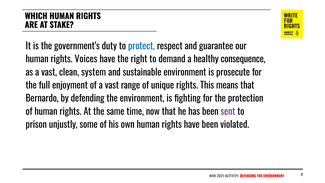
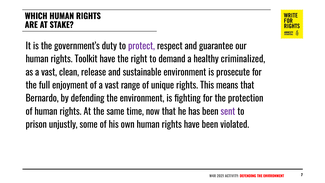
protect colour: blue -> purple (141, 46)
Voices: Voices -> Toolkit (86, 59)
consequence: consequence -> criminalized (243, 59)
system: system -> release (94, 72)
